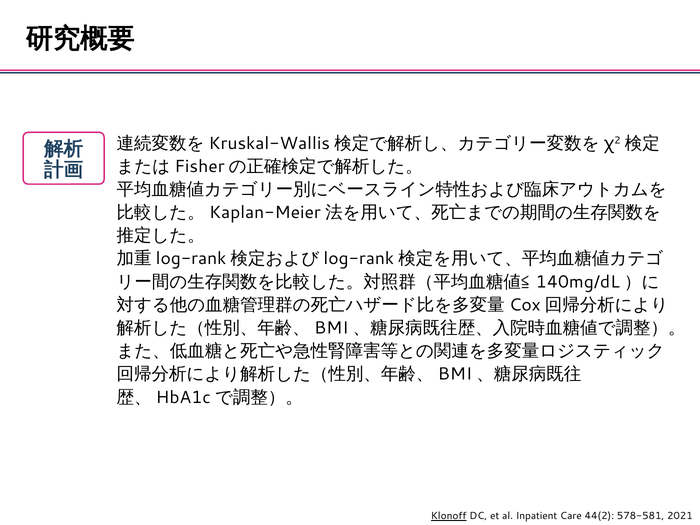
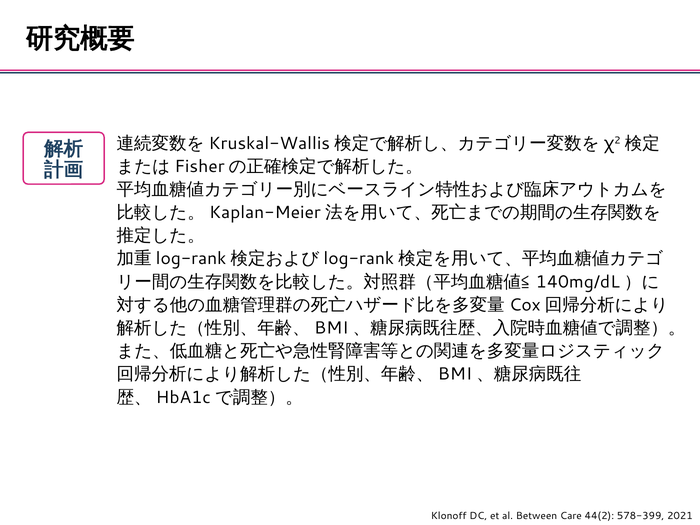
Klonoff underline: present -> none (449, 516)
Inpatient: Inpatient -> Between (536, 516)
578-581: 578-581 -> 578-399 (641, 516)
